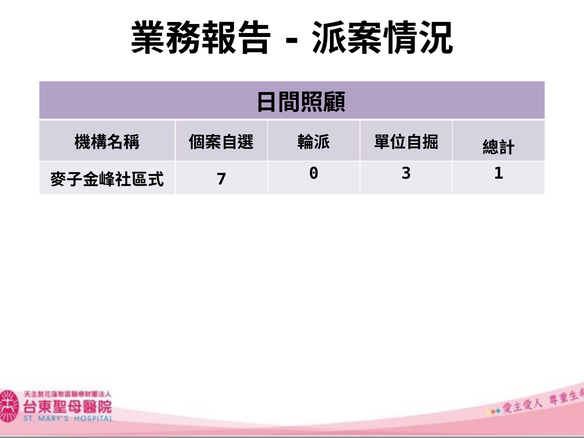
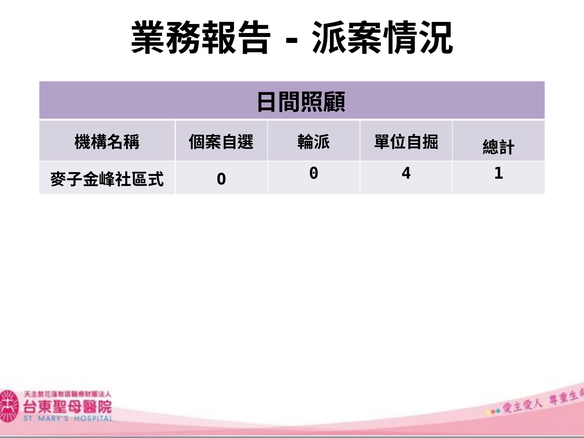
3: 3 -> 4 (406, 174)
7: 7 -> 0 (221, 179)
